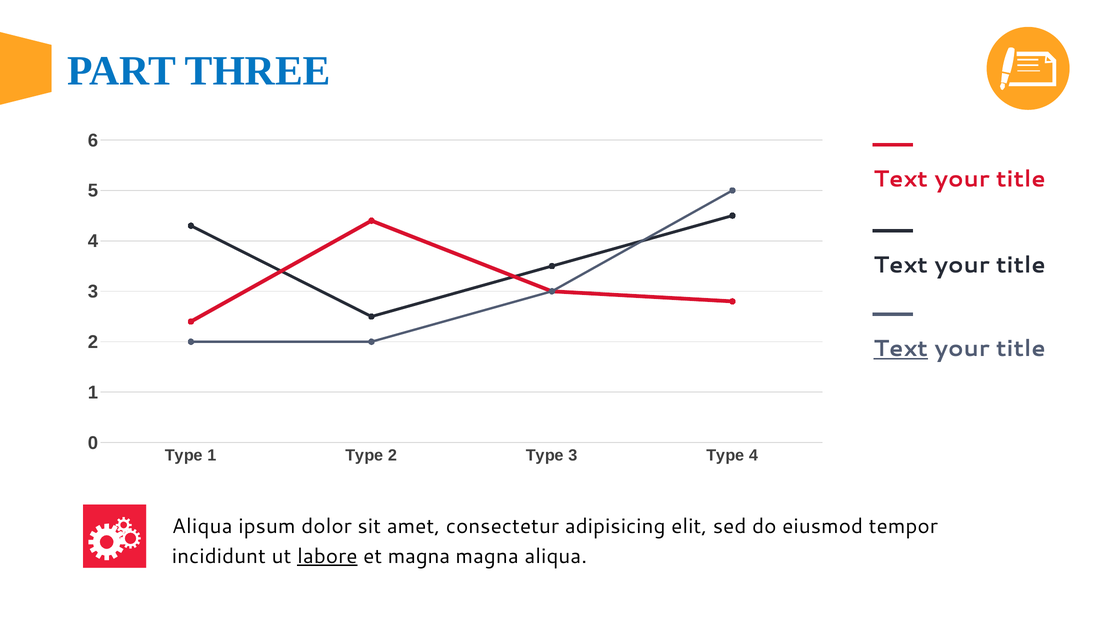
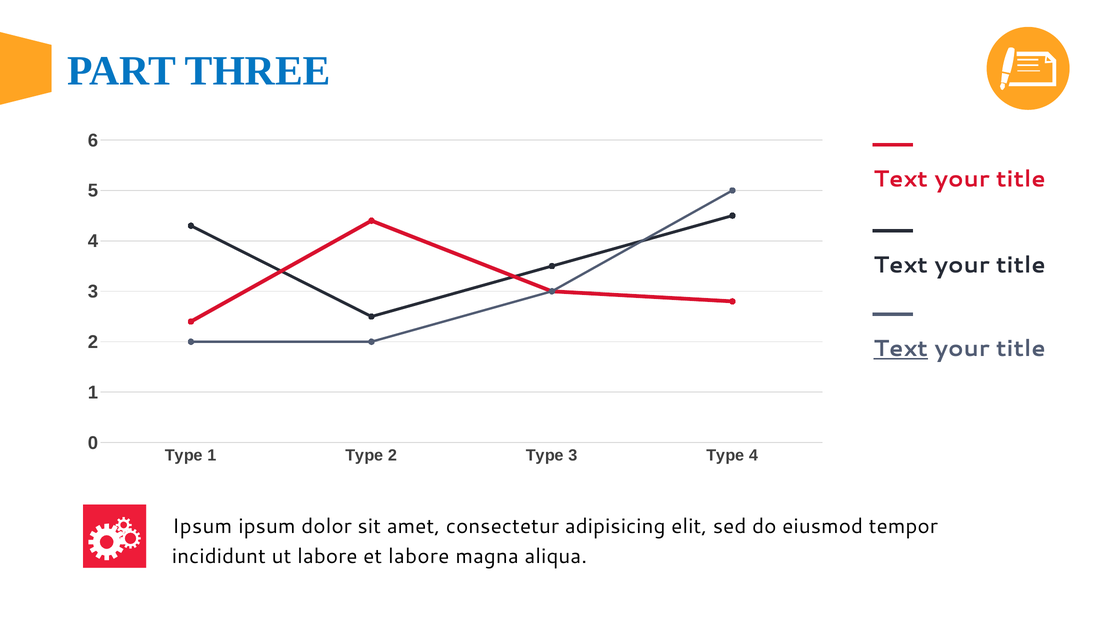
Aliqua: Aliqua -> Ipsum (202, 526)
labore underline: present -> none (327, 556)
et magna: magna -> labore (419, 556)
